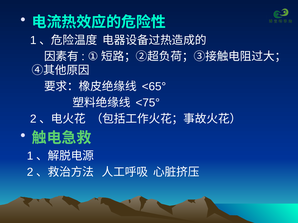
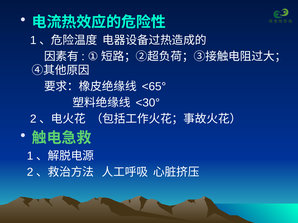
<75°: <75° -> <30° (148, 103)
